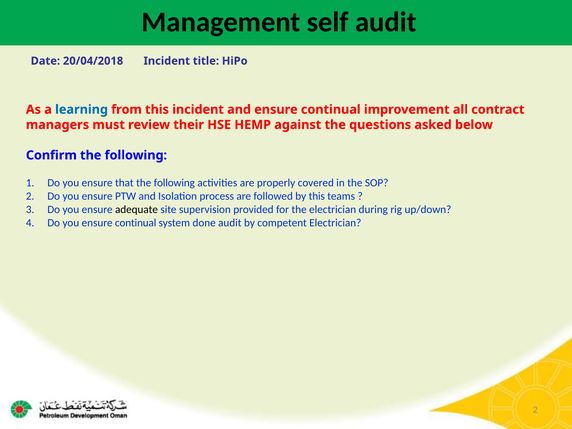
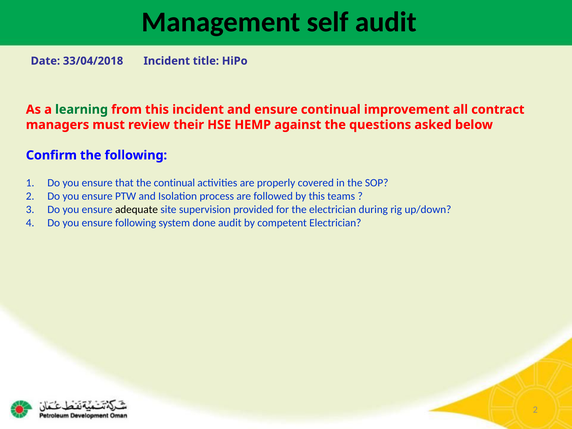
20/04/2018: 20/04/2018 -> 33/04/2018 (93, 61)
learning colour: blue -> green (82, 110)
that the following: following -> continual (174, 183)
you ensure continual: continual -> following (136, 223)
